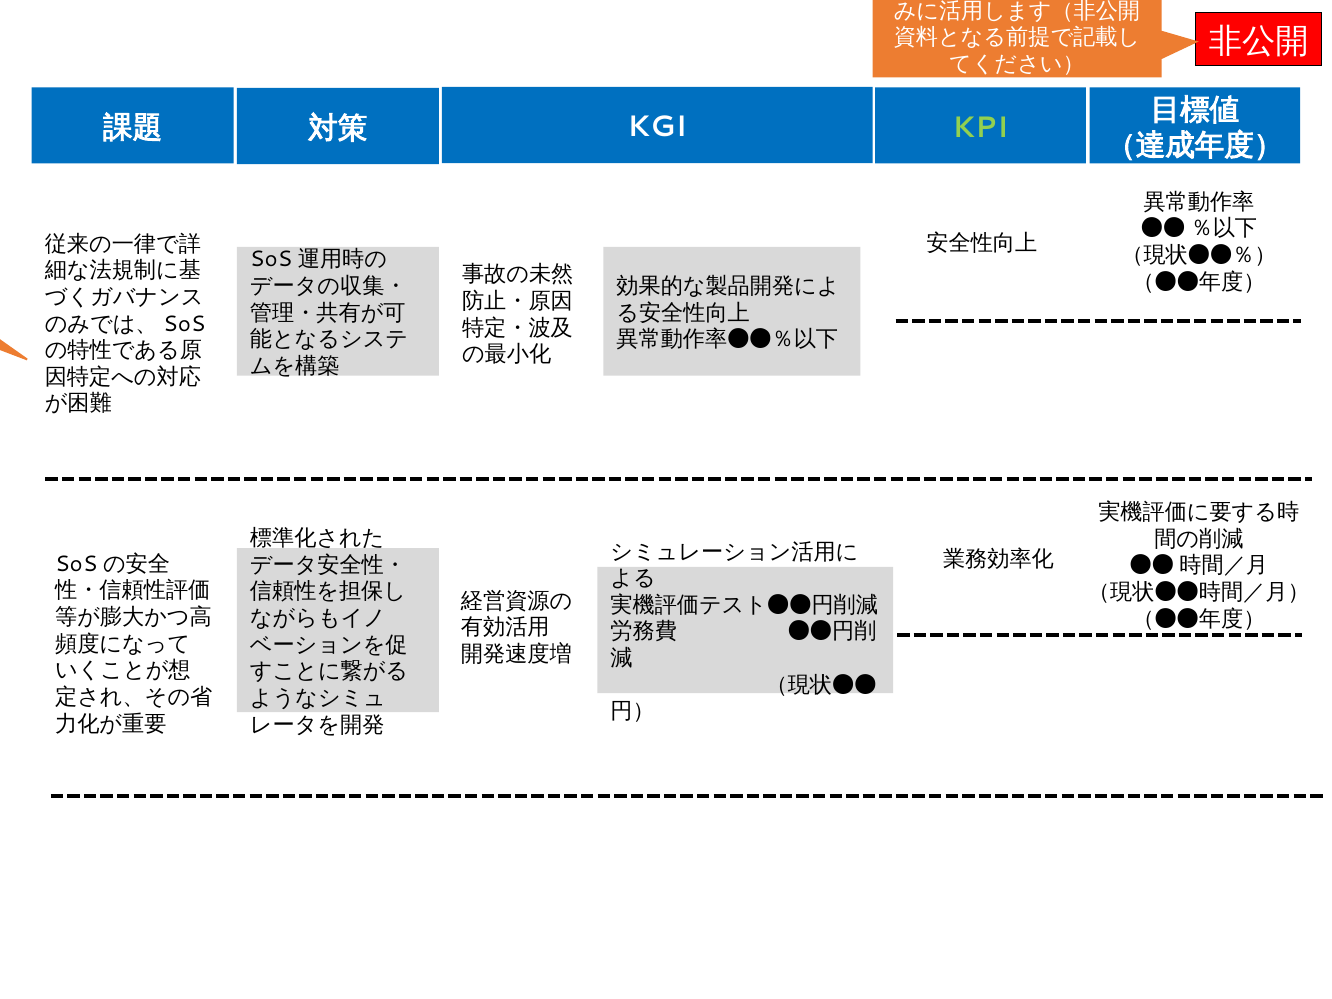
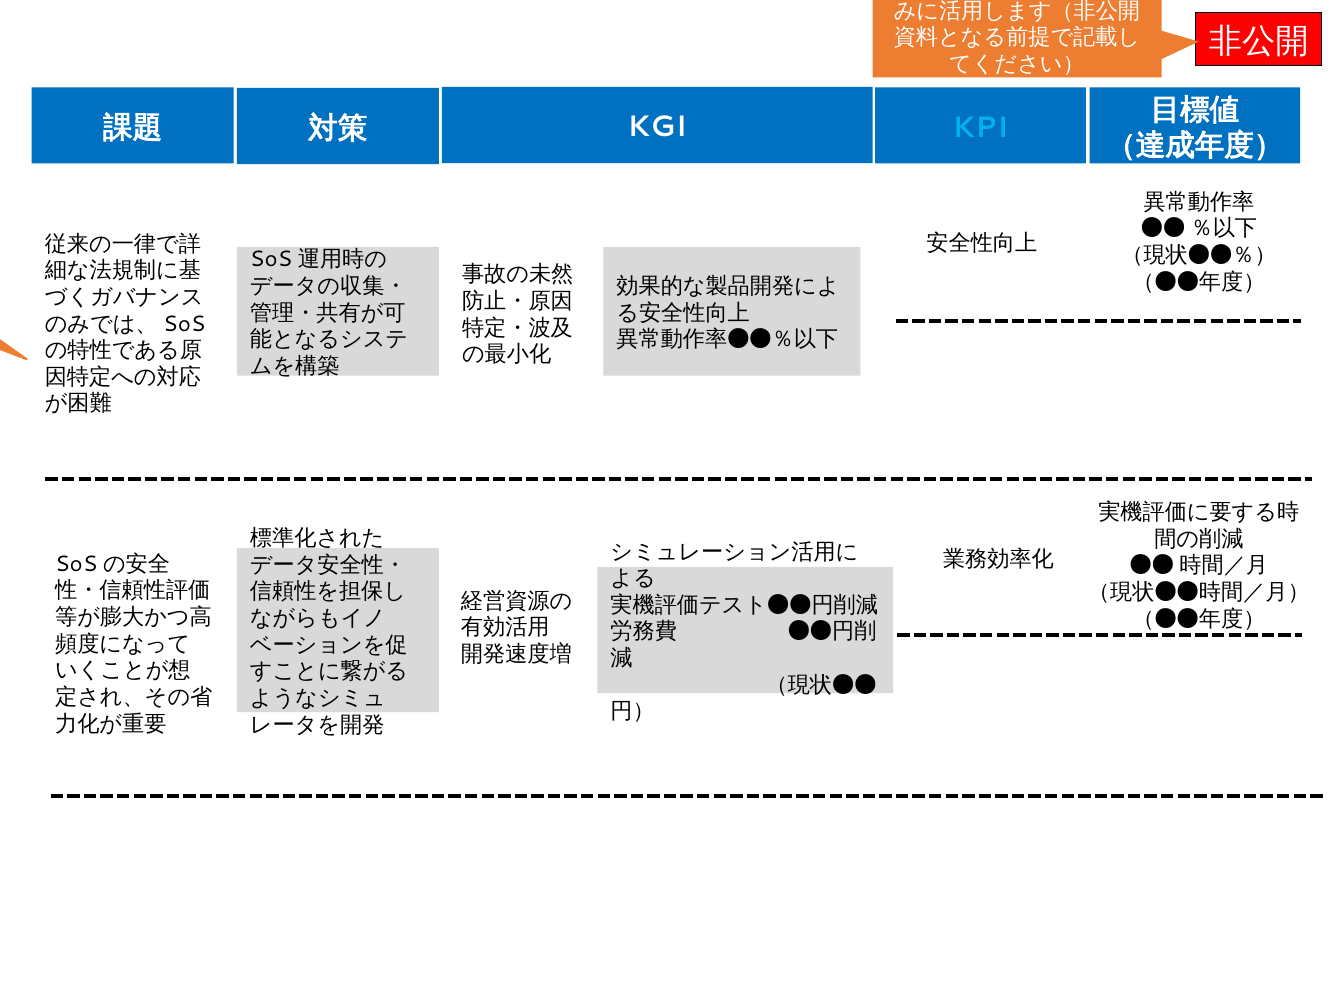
KPI colour: light green -> light blue (980, 127)
